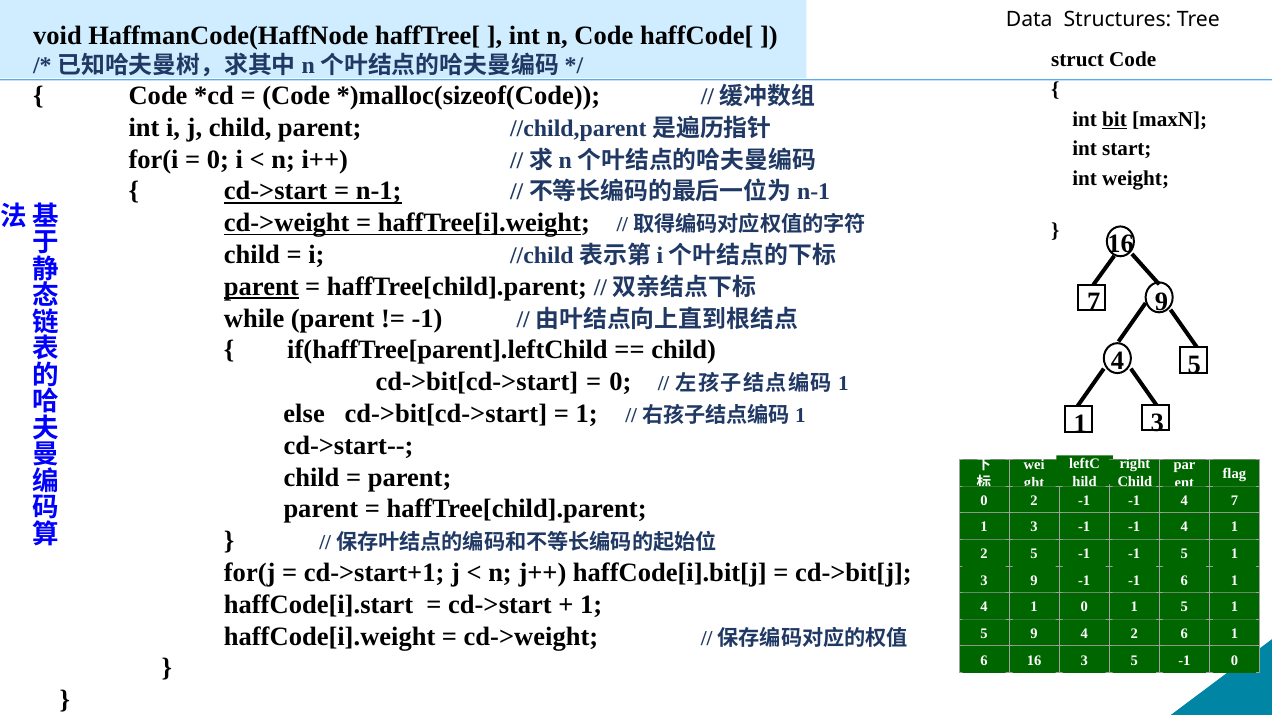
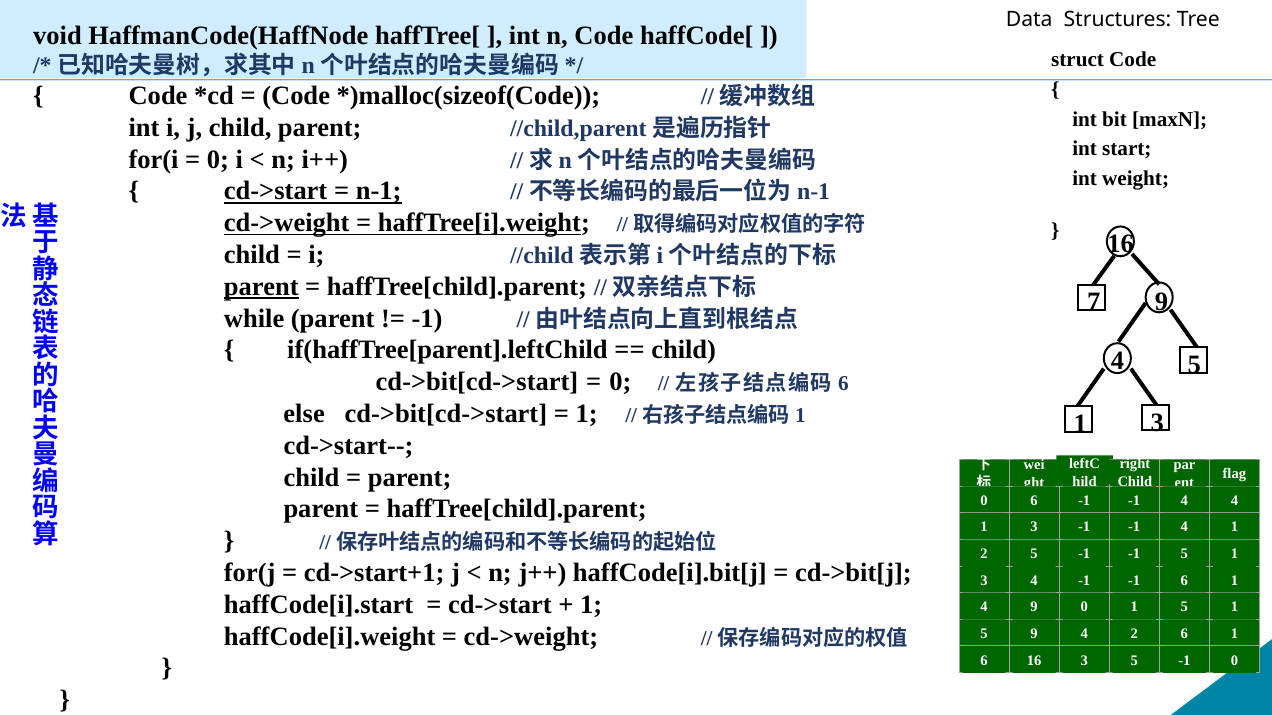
bit underline: present -> none (1115, 119)
1: 1 -> 6 (843, 384)
0 2: 2 -> 6 (1034, 501)
4 7: 7 -> 4 (1234, 501)
3 9: 9 -> 4 (1034, 581)
1: 1 -> 9 (1034, 608)
